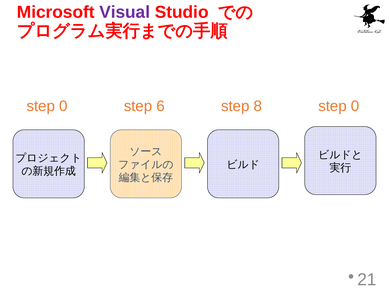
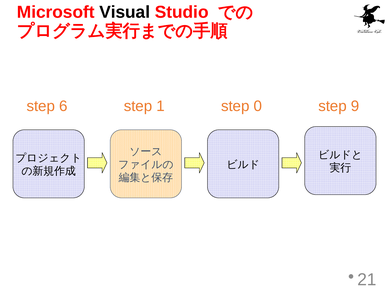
Visual colour: purple -> black (125, 12)
0: 0 -> 6 (63, 106)
6: 6 -> 1 (161, 106)
8: 8 -> 0 (258, 106)
0: 0 -> 9 (355, 106)
